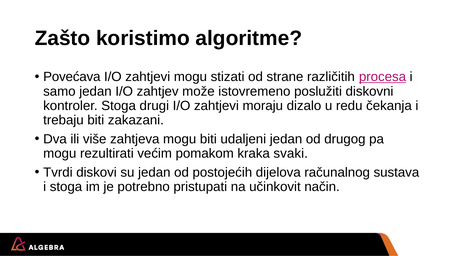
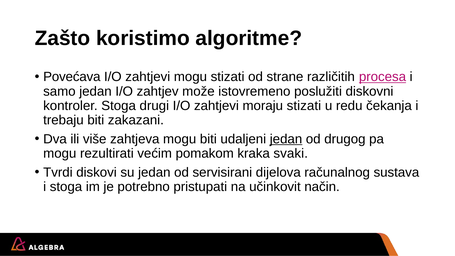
moraju dizalo: dizalo -> stizati (304, 106)
jedan underline: none -> present (286, 139)
postojećih: postojećih -> servisirani (222, 172)
